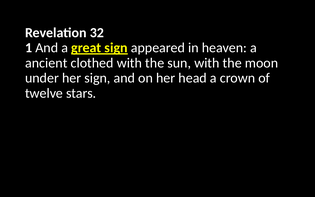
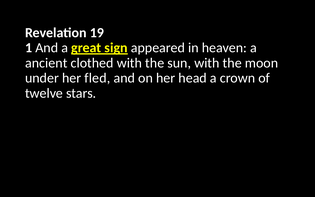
32: 32 -> 19 (97, 33)
her sign: sign -> fled (97, 78)
